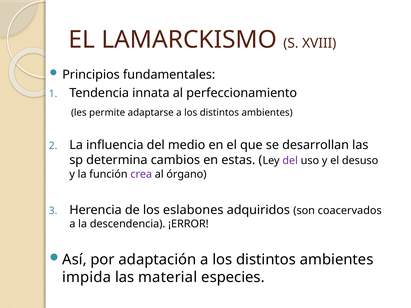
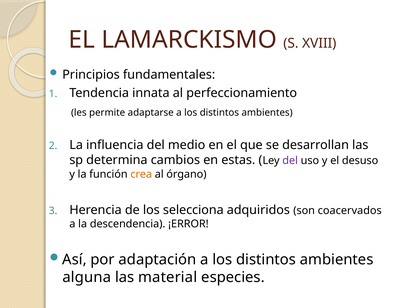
crea colour: purple -> orange (141, 174)
eslabones: eslabones -> selecciona (193, 210)
impida: impida -> alguna (87, 278)
